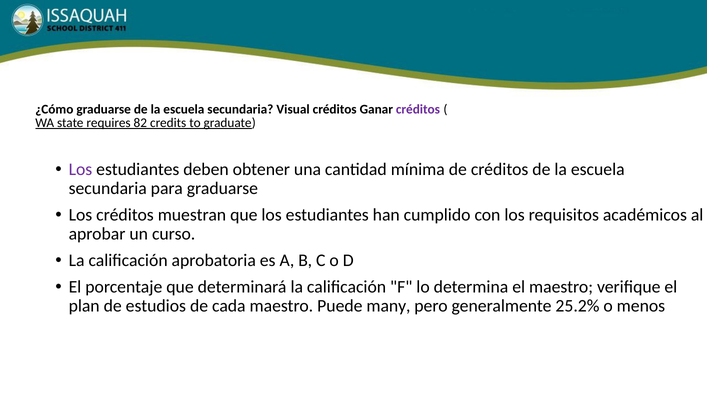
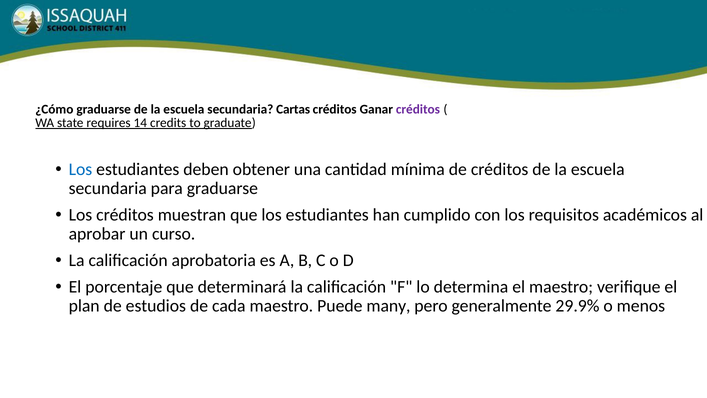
Visual: Visual -> Cartas (293, 110)
82: 82 -> 14 (140, 123)
Los colour: purple -> blue (80, 169)
25.2%: 25.2% -> 29.9% (577, 306)
